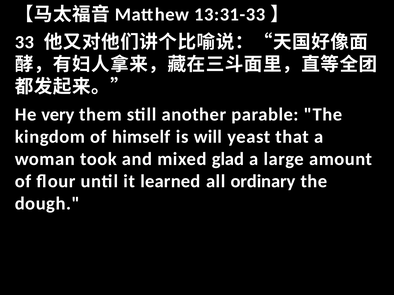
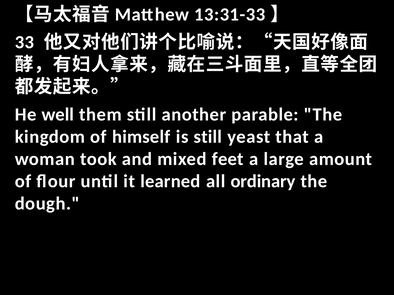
very: very -> well (58, 115)
is will: will -> still (208, 137)
glad: glad -> feet (228, 159)
